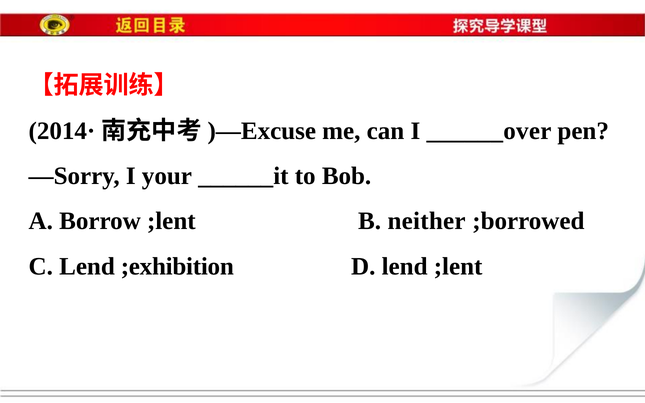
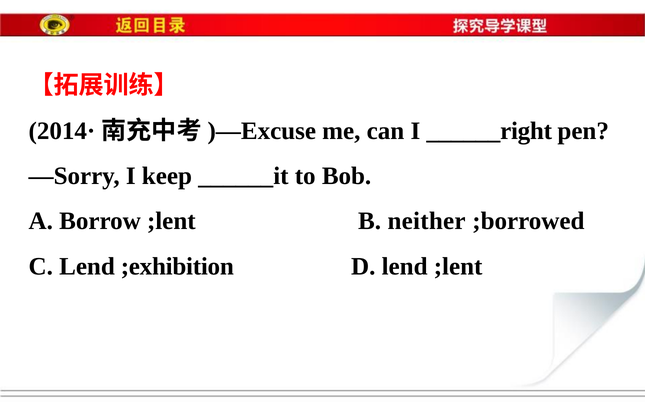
______over: ______over -> ______right (489, 131)
your: your -> keep (167, 176)
